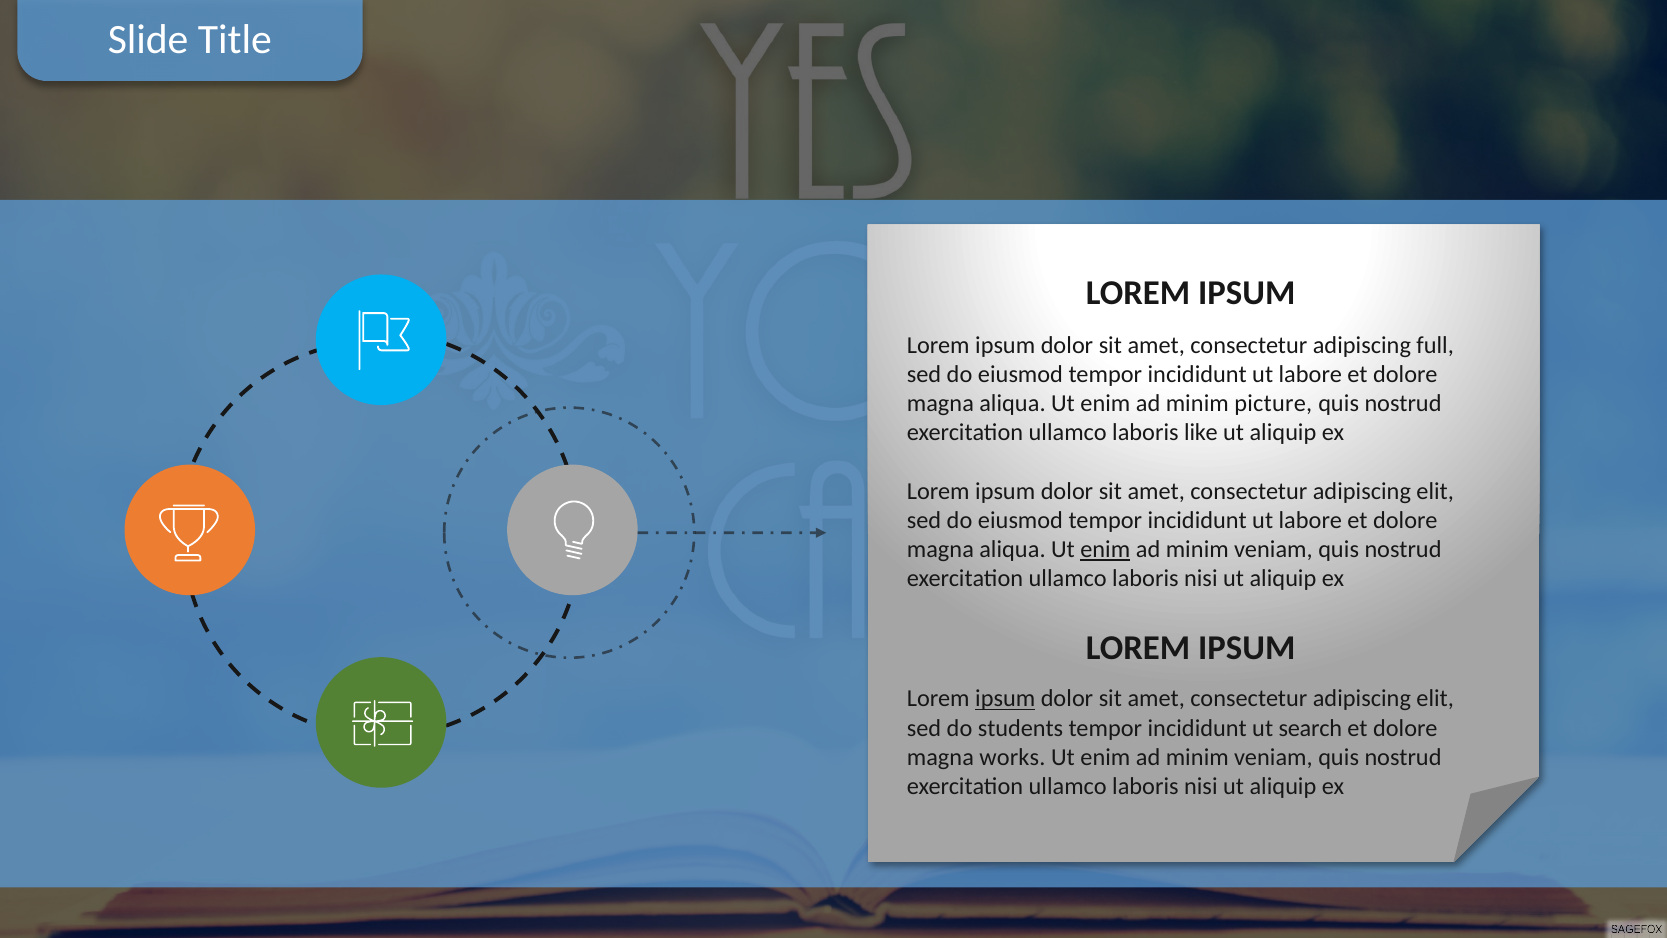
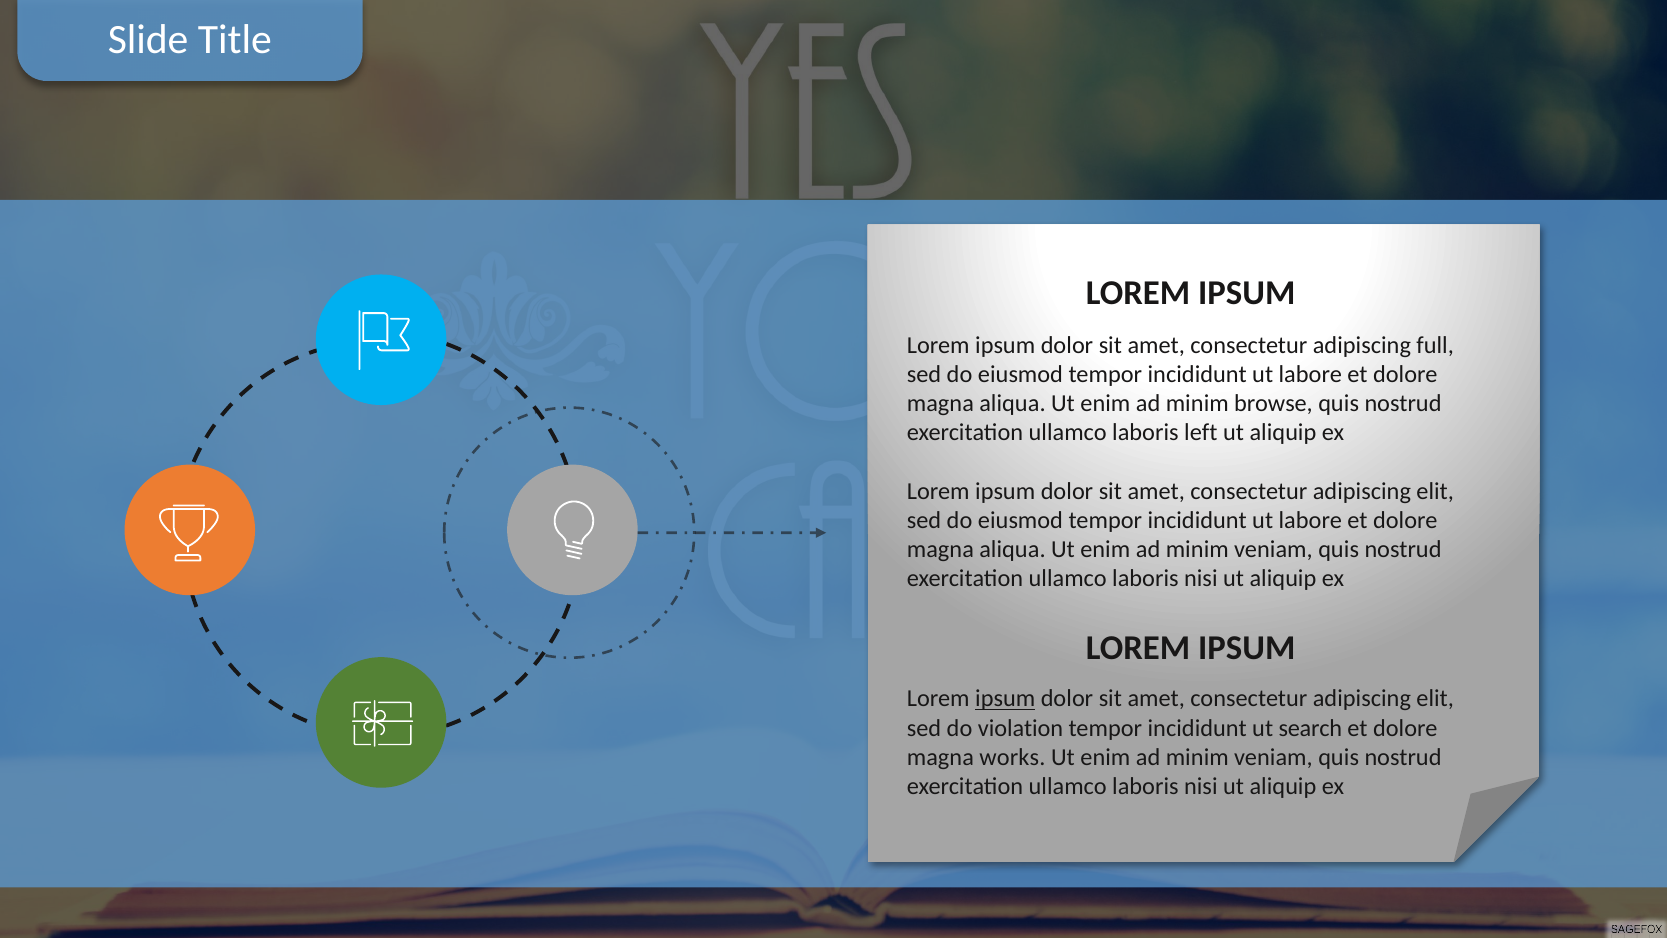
picture: picture -> browse (1273, 403)
like: like -> left (1201, 433)
enim underline: present -> none (1105, 549)
students: students -> violation (1021, 728)
